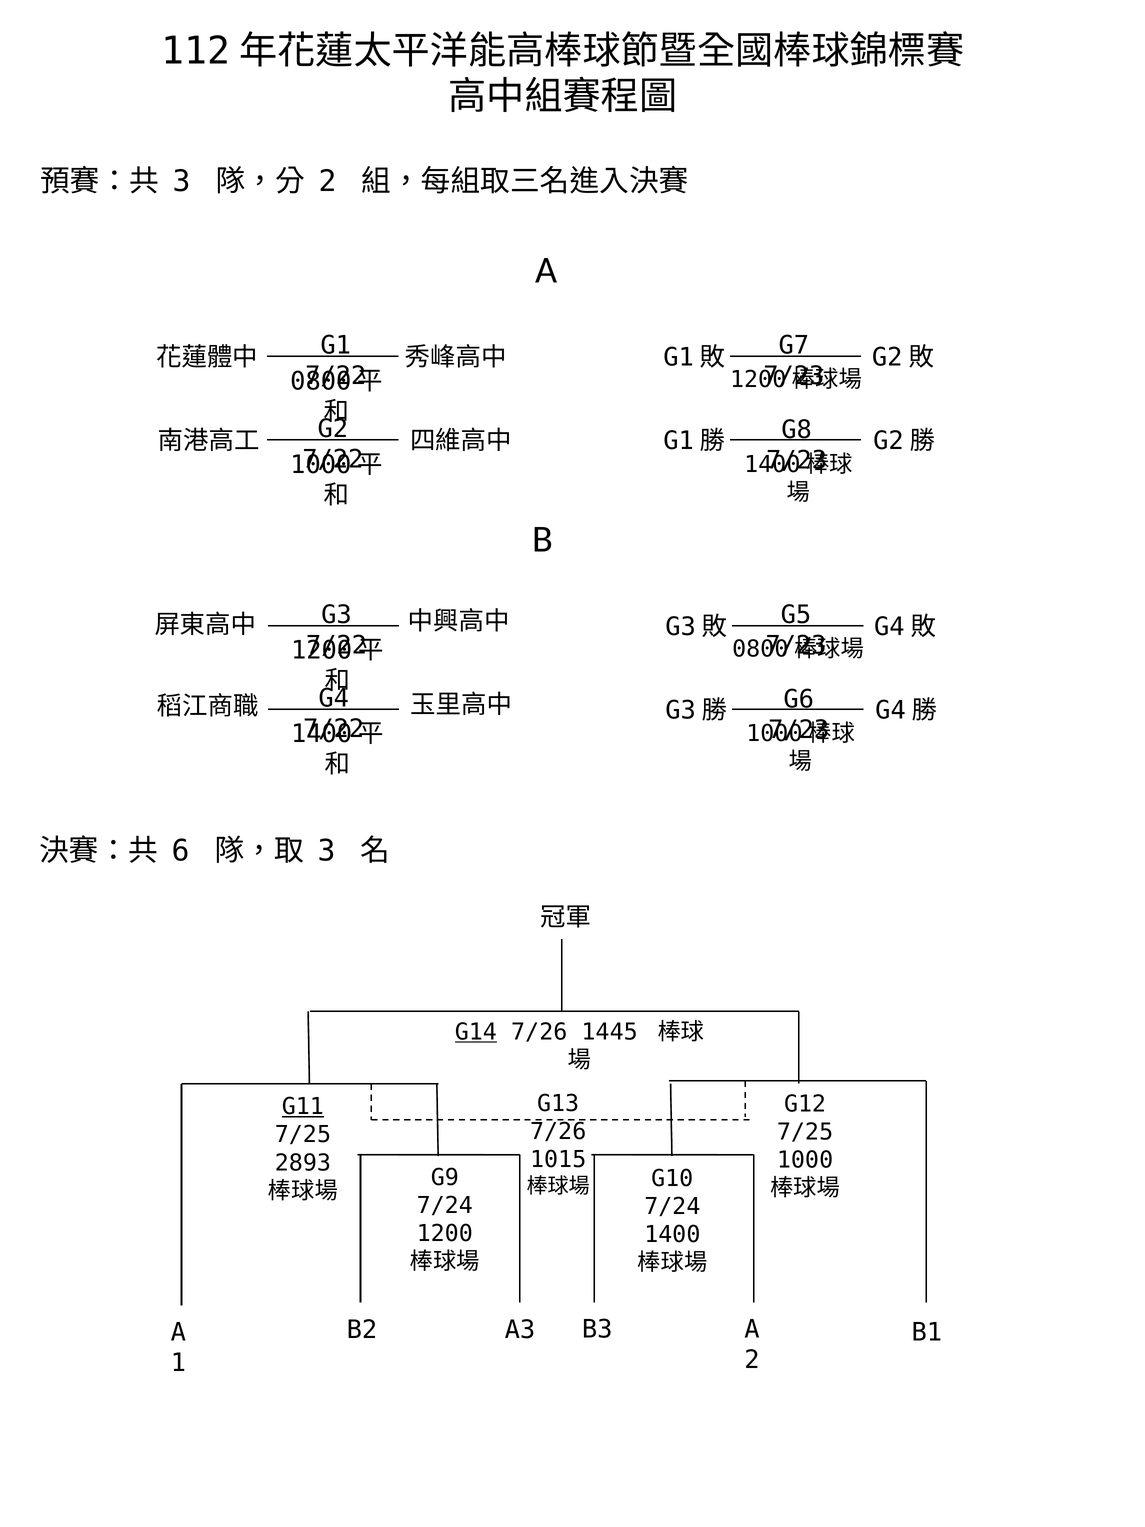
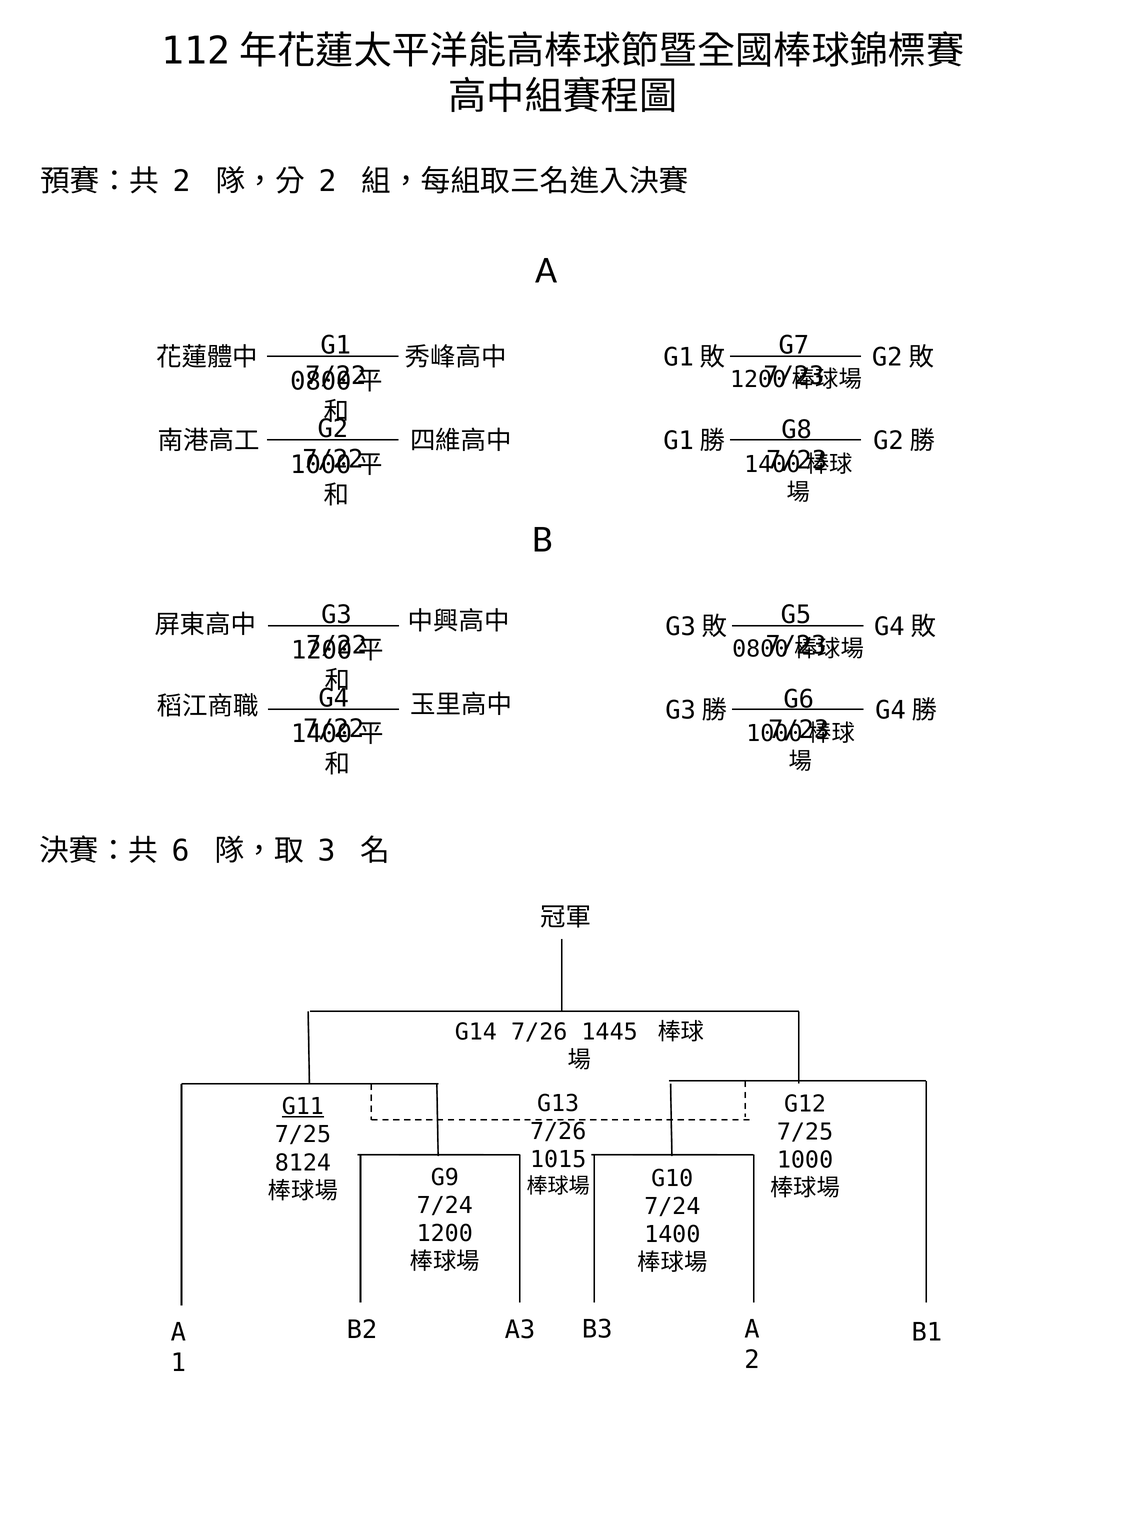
3: 3 -> 2 (182, 181)
G14 underline: present -> none (476, 1032)
2893: 2893 -> 8124 (303, 1163)
